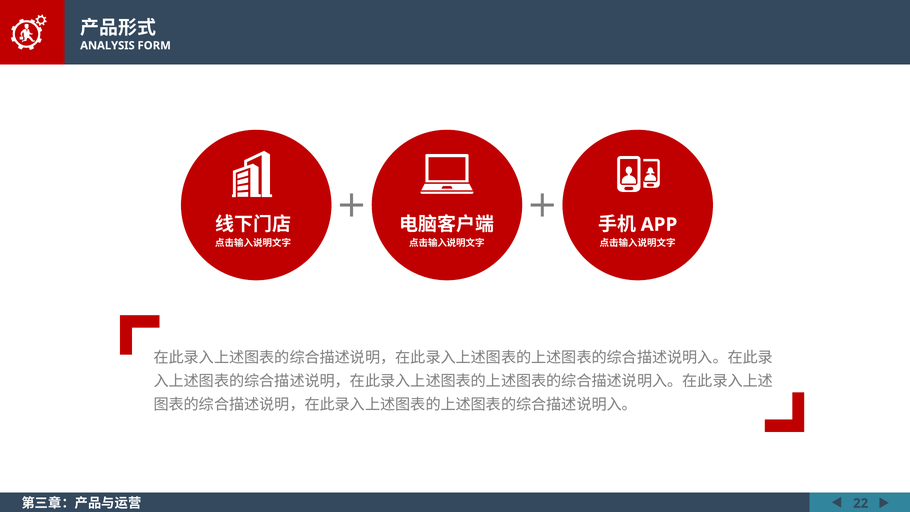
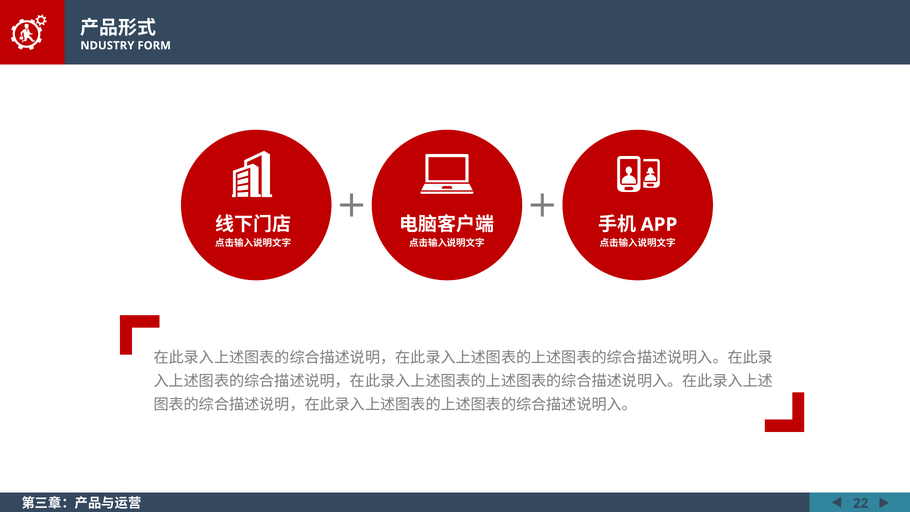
ANALYSIS: ANALYSIS -> NDUSTRY (107, 46)
